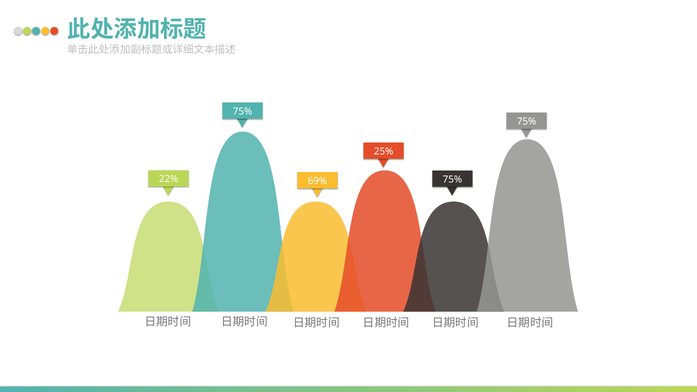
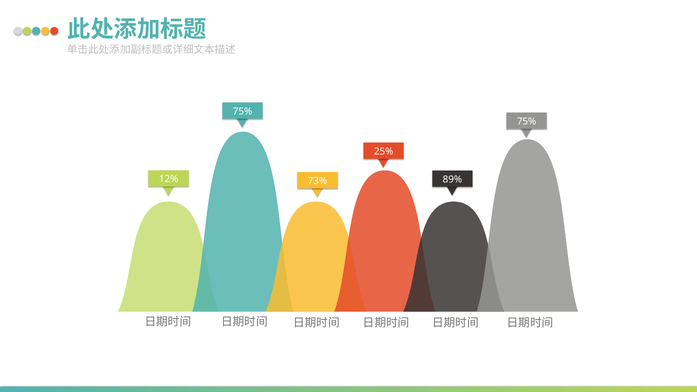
22%: 22% -> 12% (169, 179)
75%: 75% -> 89% (452, 179)
69%: 69% -> 73% (317, 181)
